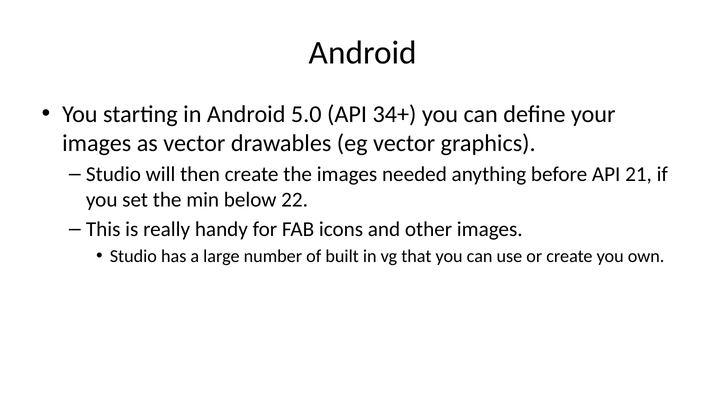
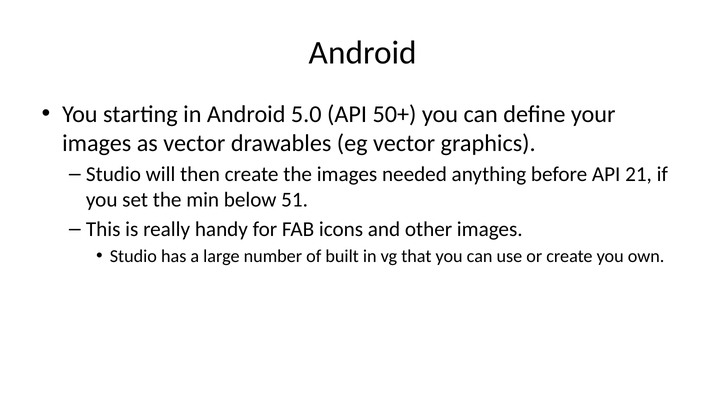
34+: 34+ -> 50+ (394, 114)
22: 22 -> 51 (295, 200)
